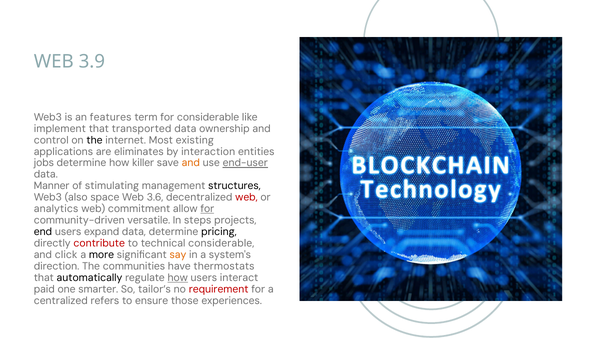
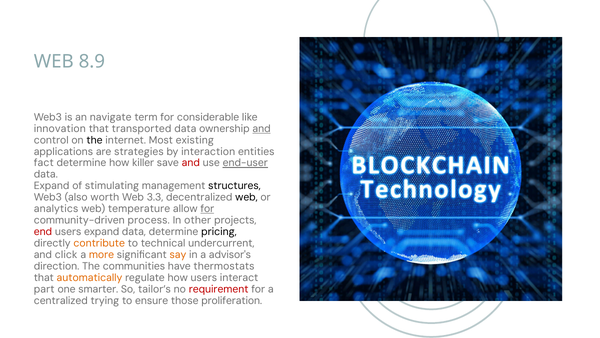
3.9: 3.9 -> 8.9 (92, 61)
features: features -> navigate (111, 117)
implement: implement -> innovation (60, 128)
and underline: none -> present (262, 128)
eliminates: eliminates -> strategies (139, 151)
jobs: jobs -> fact (44, 163)
and colour: orange -> red (191, 163)
Manner: Manner -> Expand (52, 186)
space: space -> worth (105, 197)
3.6: 3.6 -> 3.3 (155, 197)
web colour: red -> black (246, 197)
commitment: commitment -> temperature (139, 209)
versatile: versatile -> process (149, 220)
steps: steps -> other (198, 220)
end colour: black -> red (43, 232)
contribute colour: red -> orange (99, 243)
technical considerable: considerable -> undercurrent (221, 243)
more colour: black -> orange (101, 254)
system's: system's -> advisor's (230, 254)
automatically colour: black -> orange (89, 277)
how underline: present -> none (178, 277)
paid: paid -> part (44, 289)
refers: refers -> trying (105, 300)
experiences: experiences -> proliferation (232, 300)
